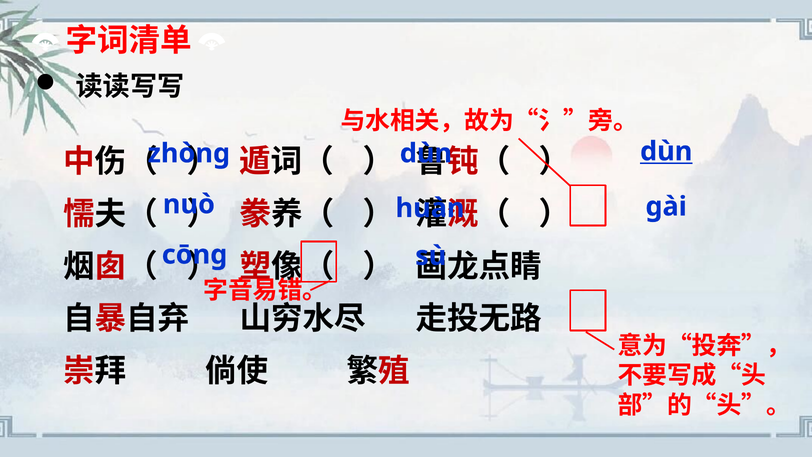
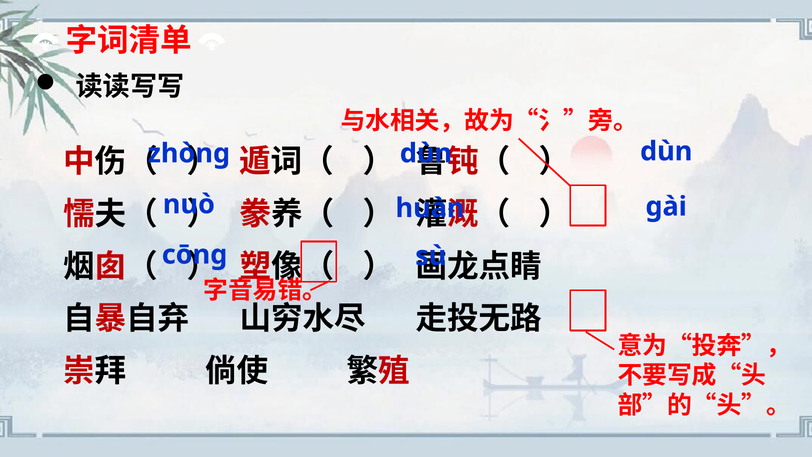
dùn underline: present -> none (666, 151)
